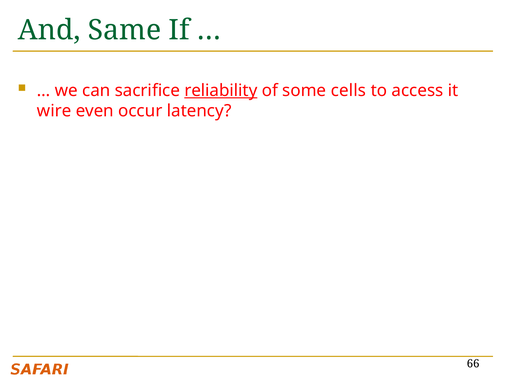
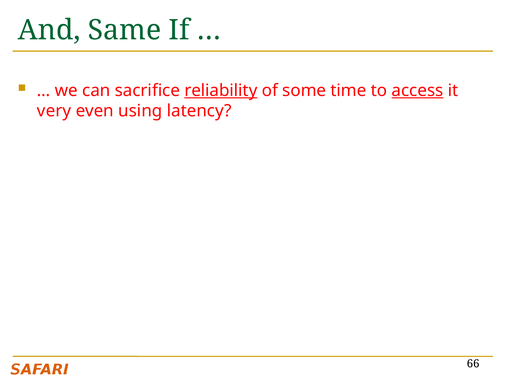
cells: cells -> time (348, 90)
access underline: none -> present (417, 90)
wire: wire -> very (54, 111)
occur: occur -> using (140, 111)
